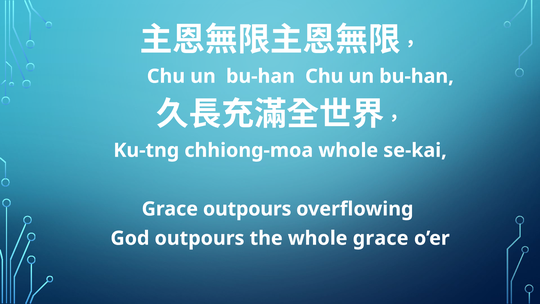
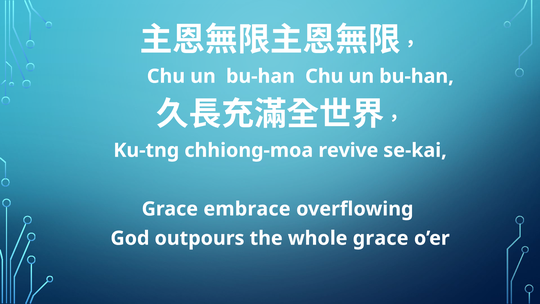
chhiong-moa whole: whole -> revive (348, 150)
Grace outpours: outpours -> embrace (247, 209)
